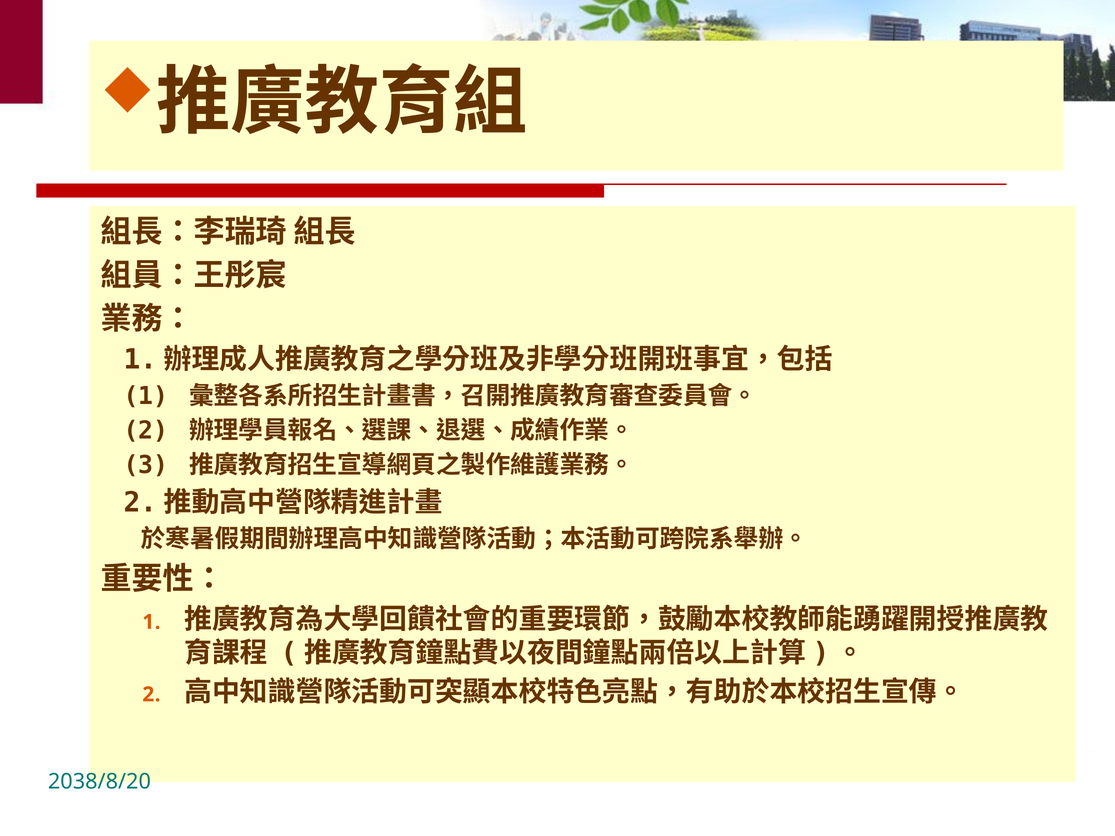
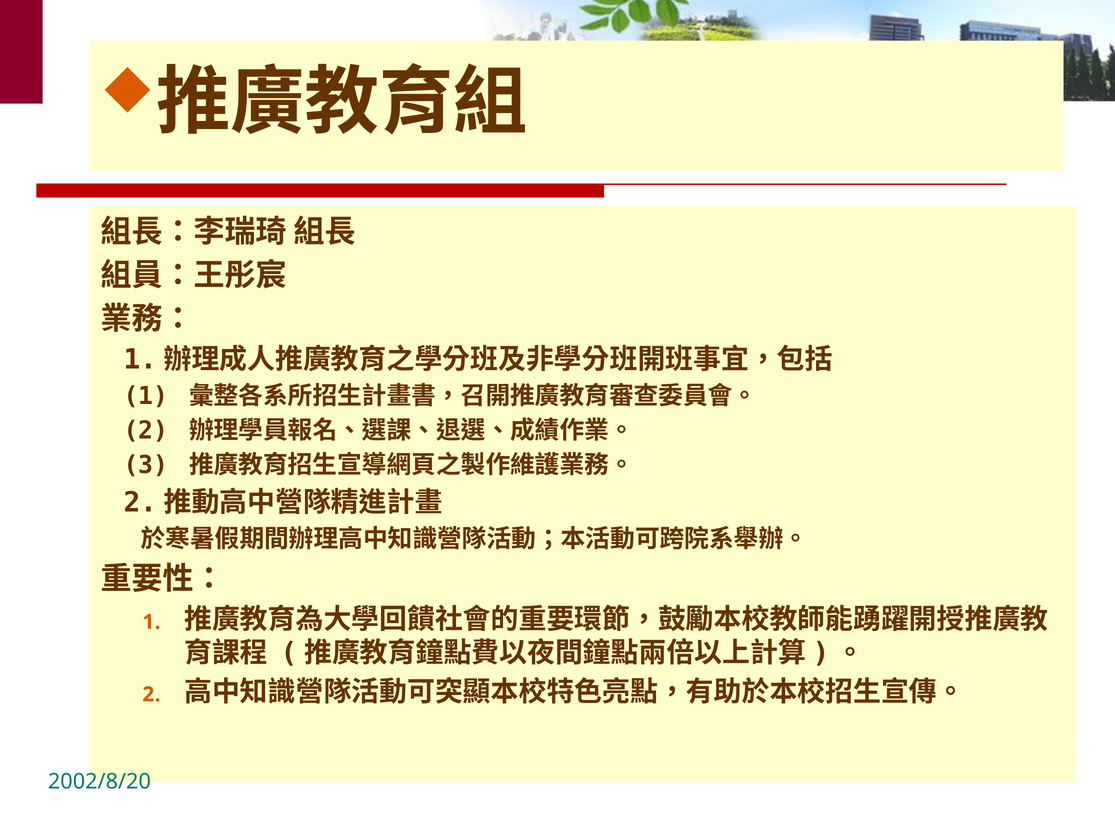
2038/8/20: 2038/8/20 -> 2002/8/20 (99, 782)
